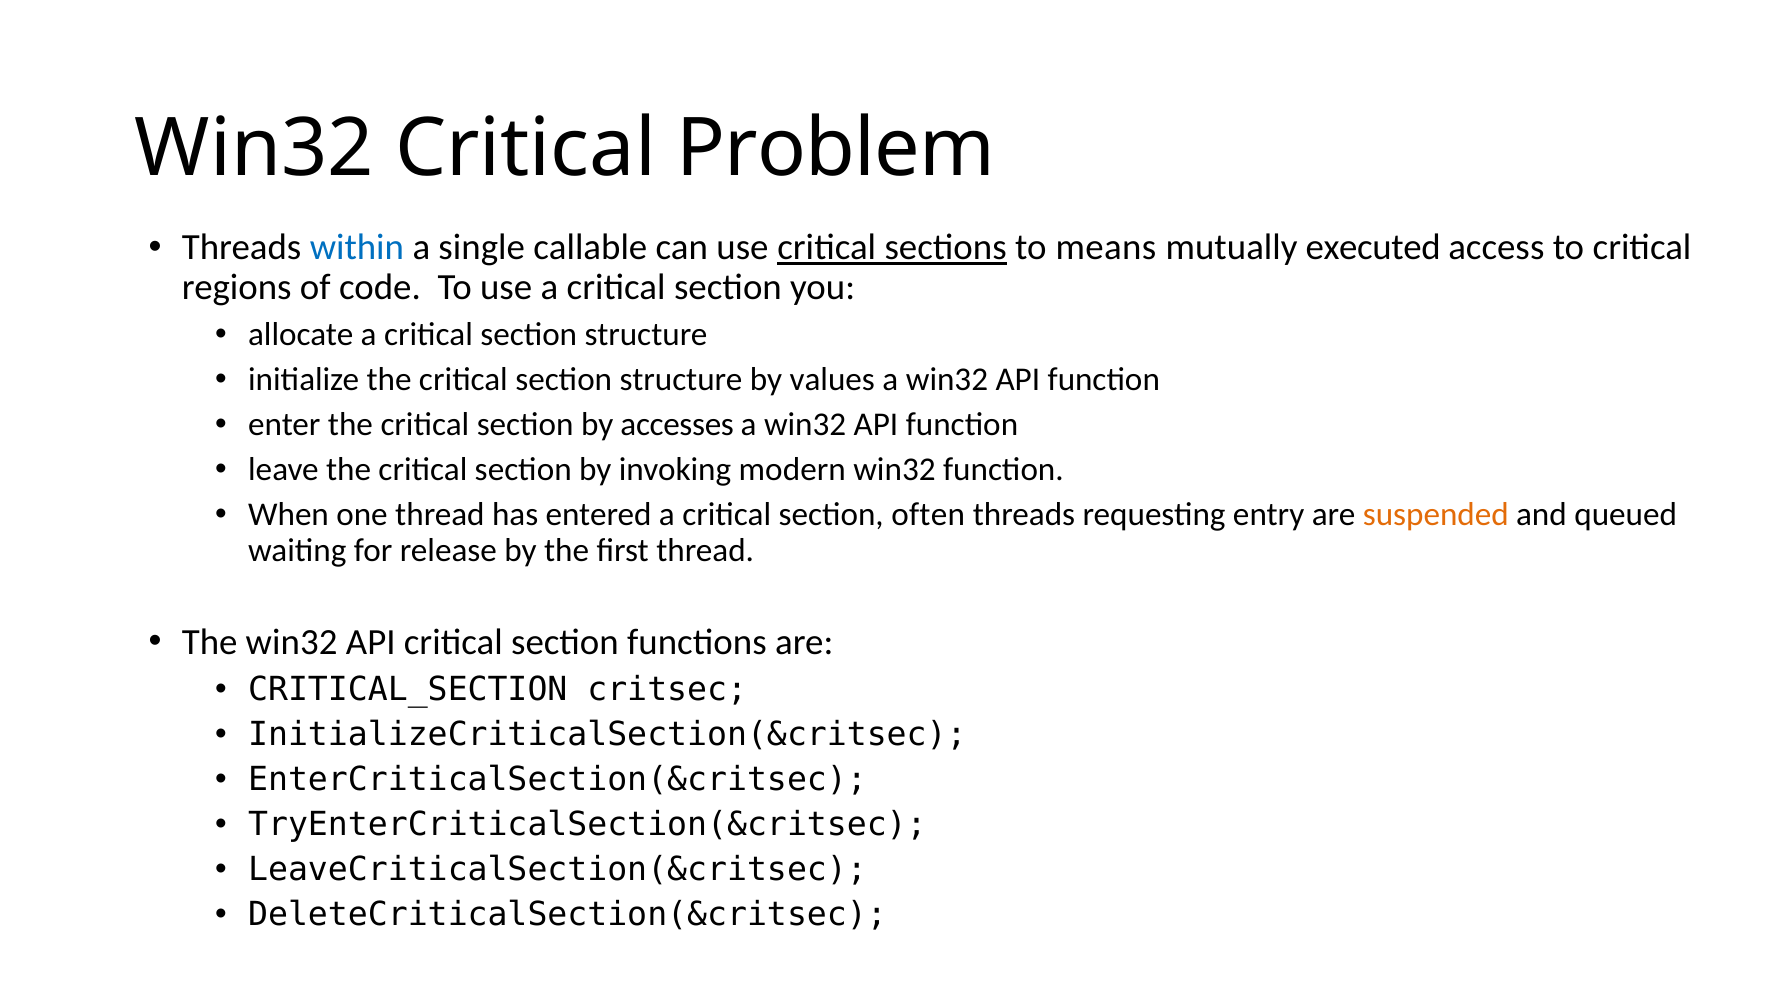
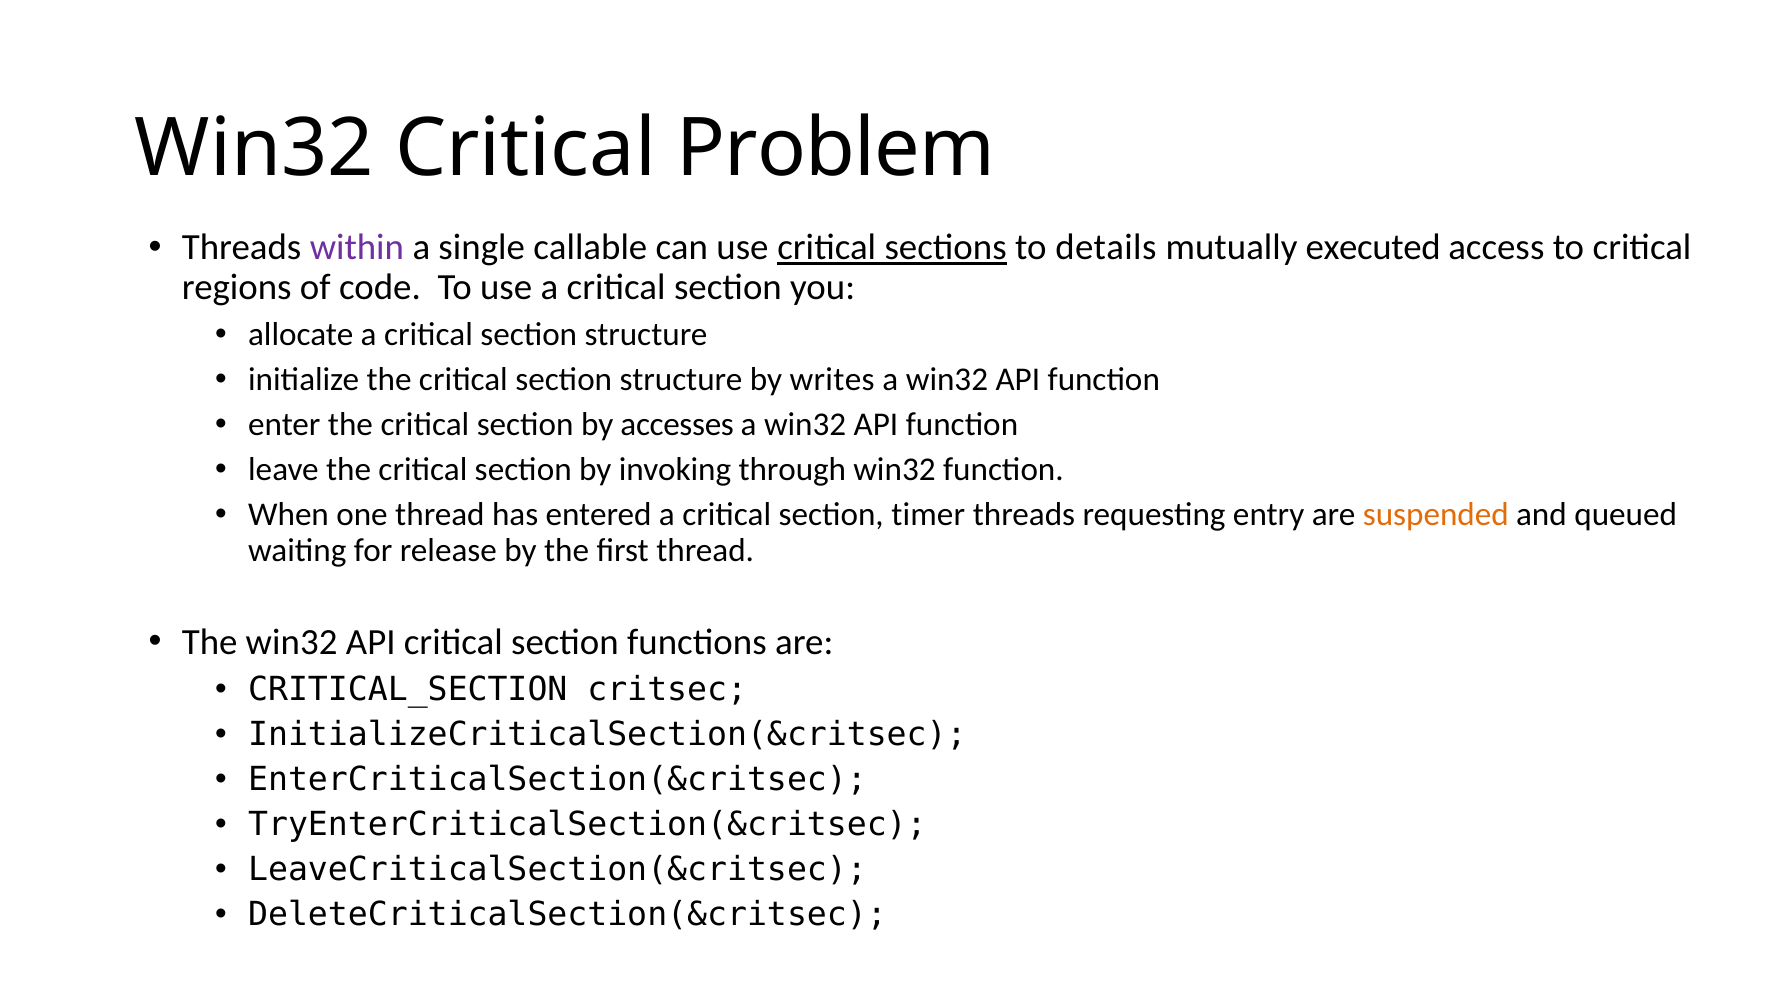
within colour: blue -> purple (357, 247)
means: means -> details (1106, 247)
values: values -> writes (832, 379)
modern: modern -> through (792, 469)
often: often -> timer (928, 514)
